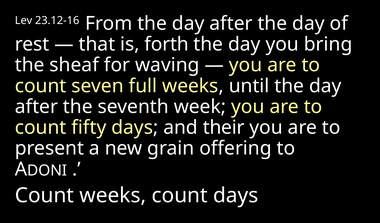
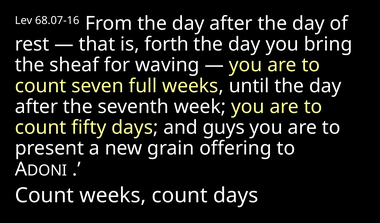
23.12-16: 23.12-16 -> 68.07-16 (57, 21)
their: their -> guys (224, 127)
